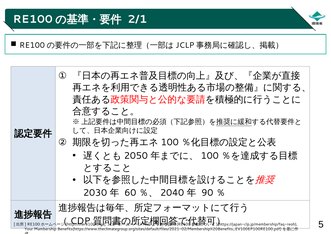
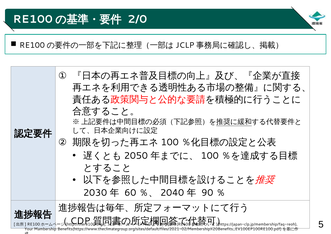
2/1: 2/1 -> 2/0 (137, 19)
